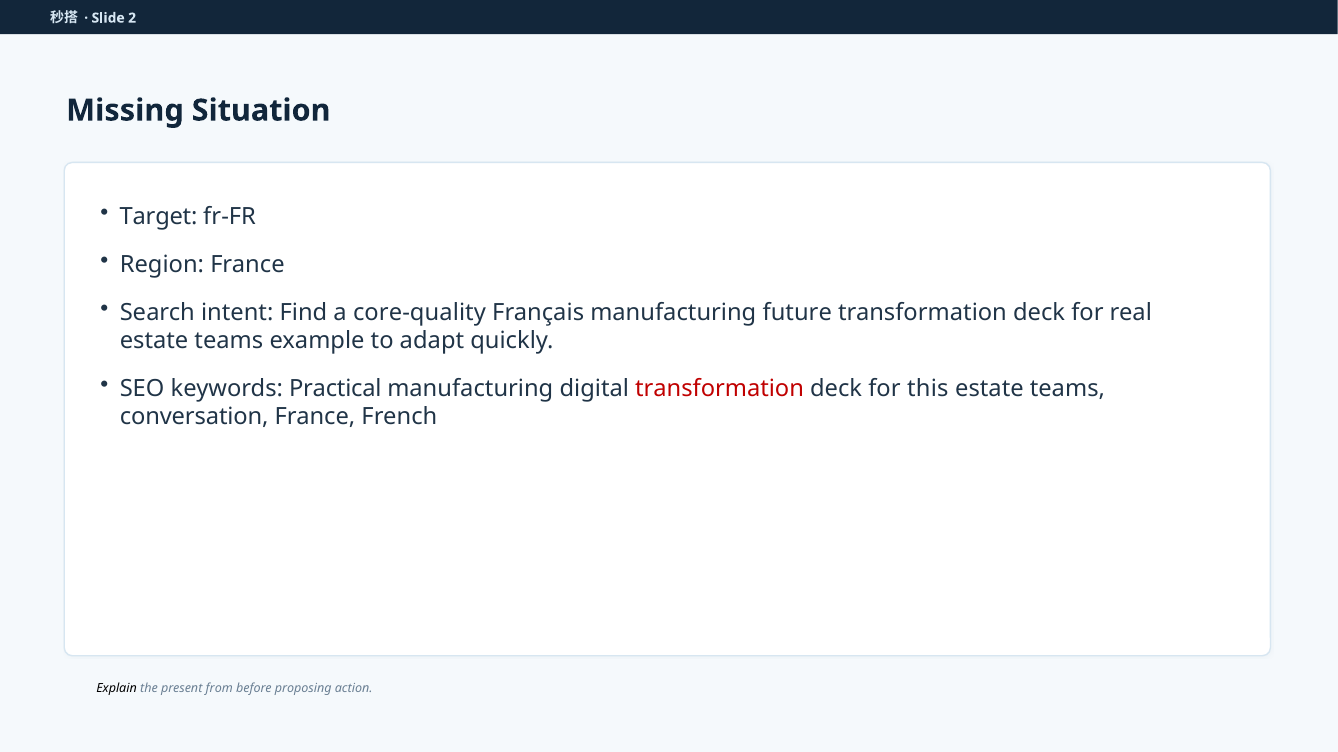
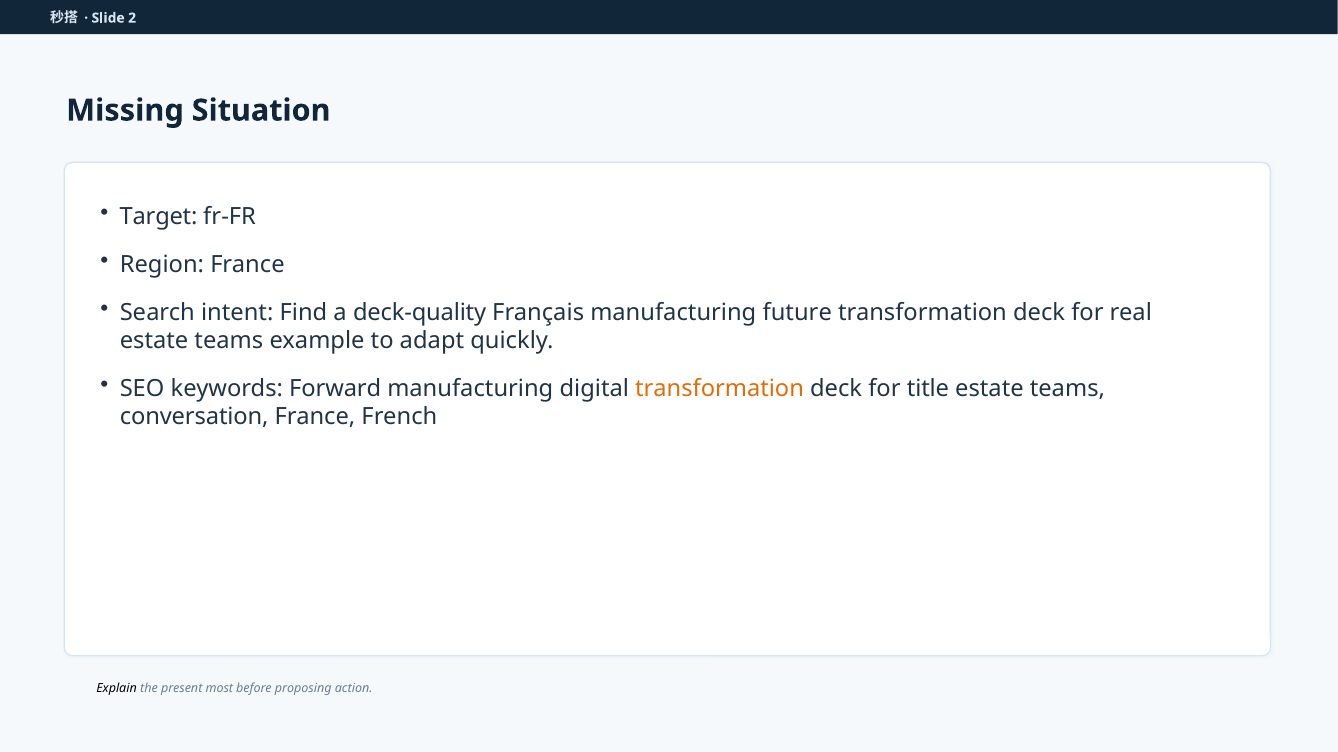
core-quality: core-quality -> deck-quality (420, 312)
Practical: Practical -> Forward (335, 389)
transformation colour: red -> orange (720, 389)
this: this -> title (928, 389)
from: from -> most (219, 689)
